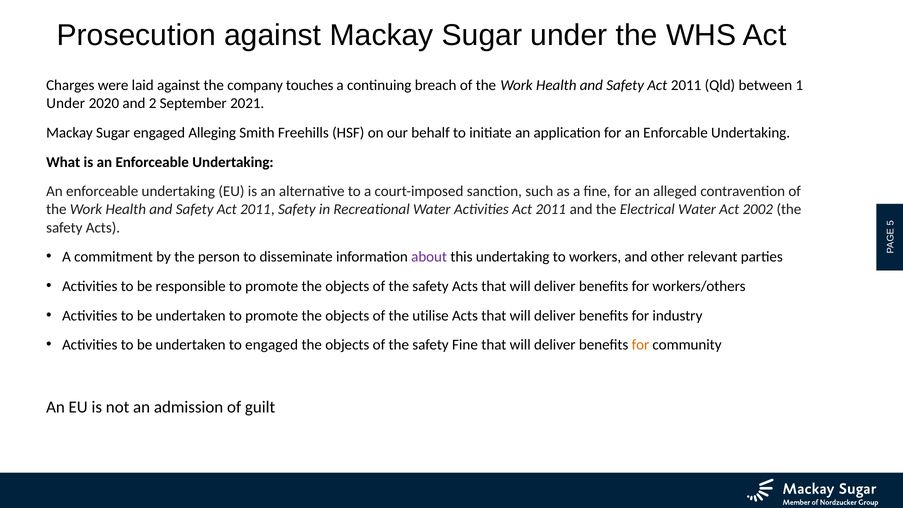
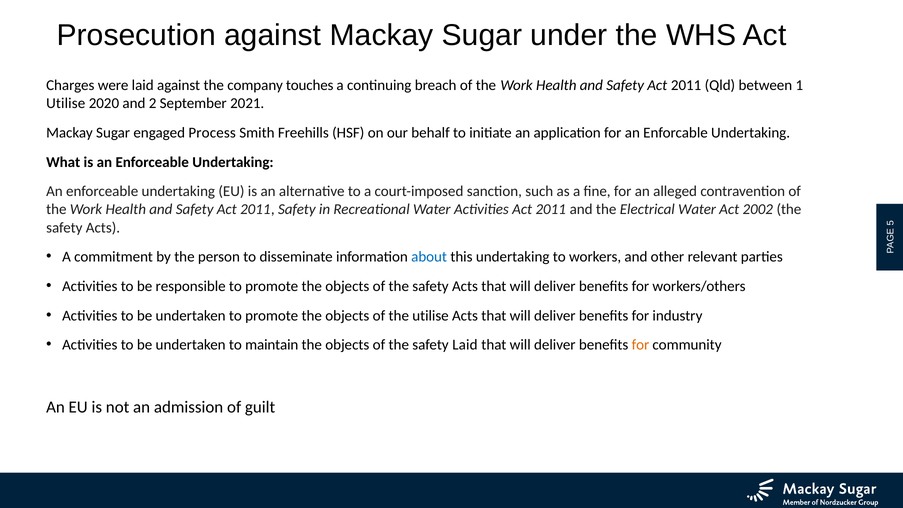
Under: Under -> Utilise (66, 103)
Alleging: Alleging -> Process (212, 133)
about colour: purple -> blue (429, 257)
to engaged: engaged -> maintain (272, 345)
safety Fine: Fine -> Laid (465, 345)
